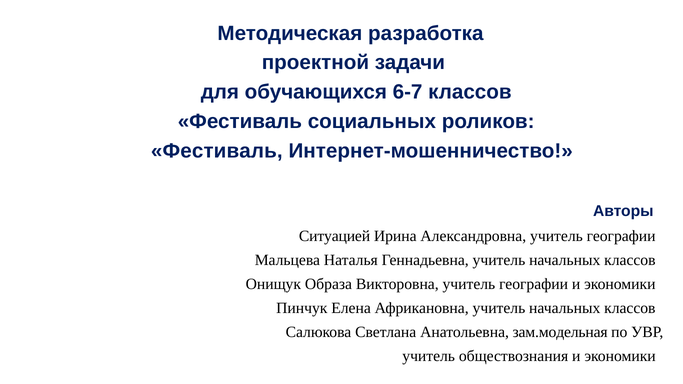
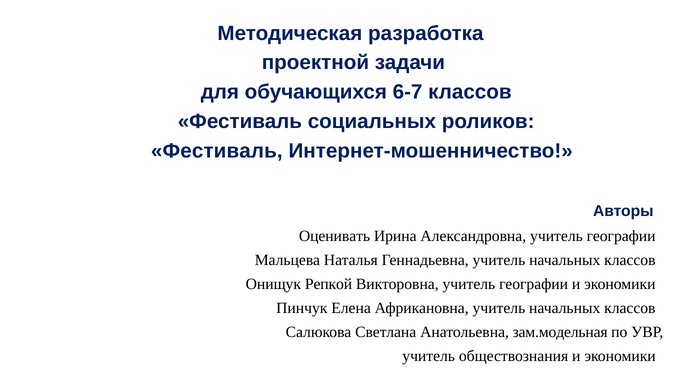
Ситуацией: Ситуацией -> Оценивать (334, 236)
Образа: Образа -> Репкой (329, 284)
